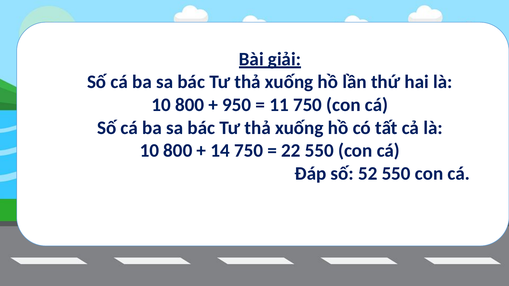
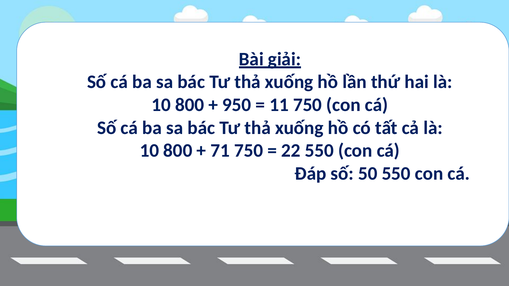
14: 14 -> 71 (220, 151)
52: 52 -> 50 (368, 174)
